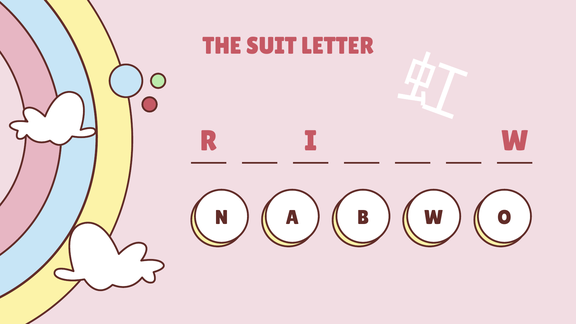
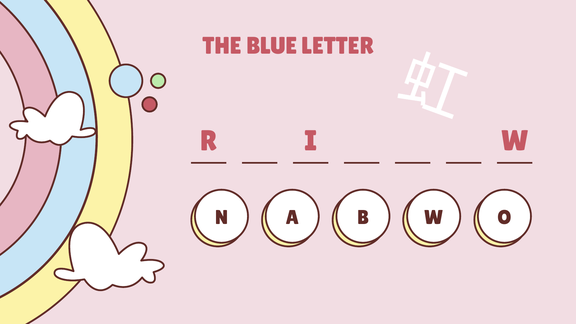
SUIT: SUIT -> BLUE (272, 46)
